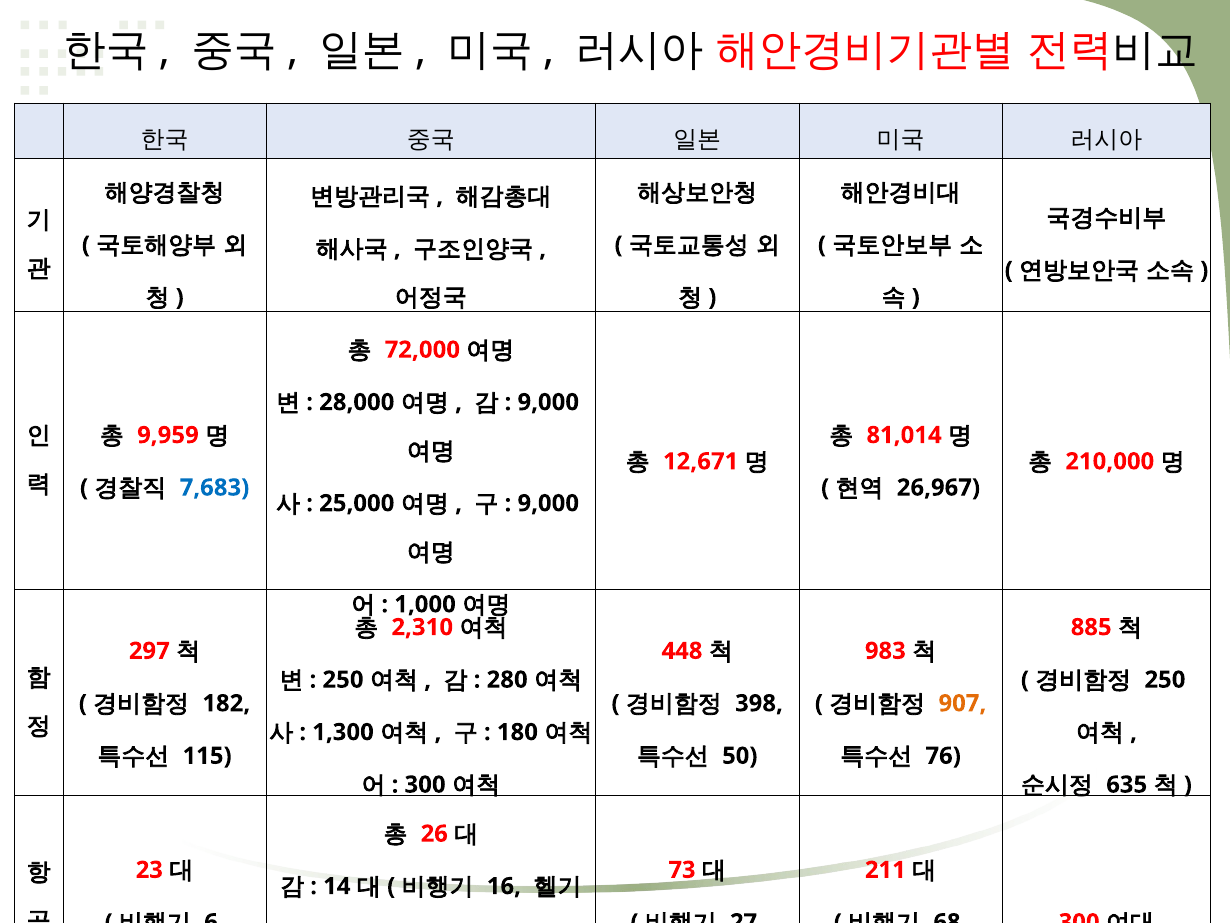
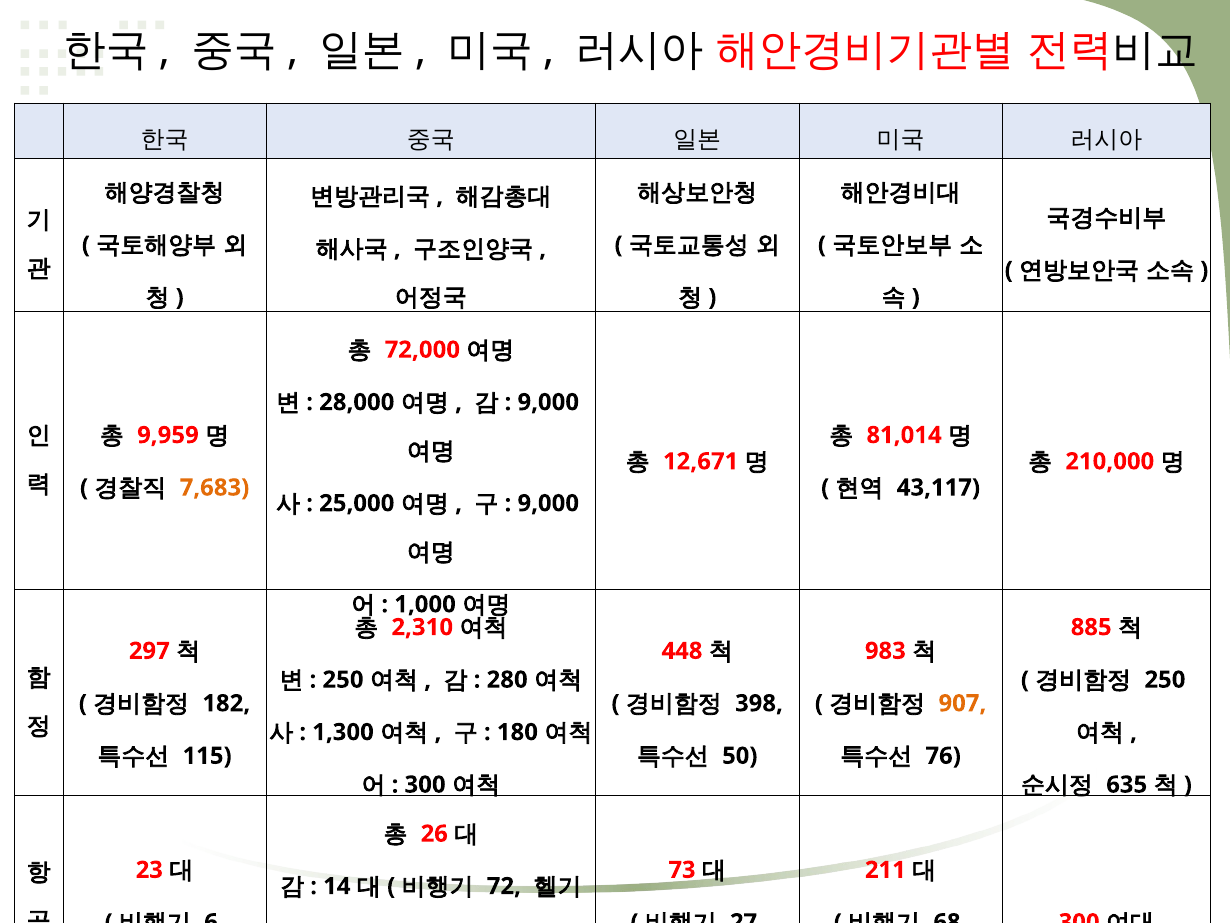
7,683 colour: blue -> orange (214, 487)
26,967: 26,967 -> 43,117 (938, 487)
16: 16 -> 72 (504, 886)
